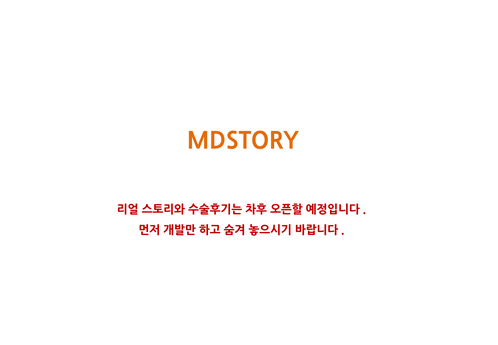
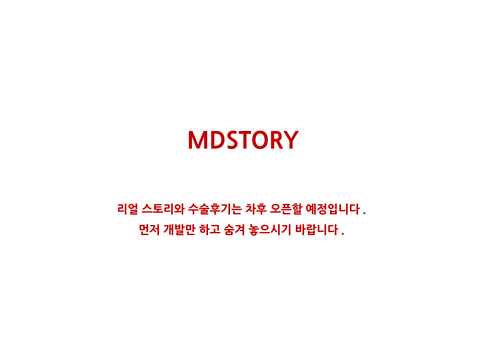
MDSTORY colour: orange -> red (243, 141)
